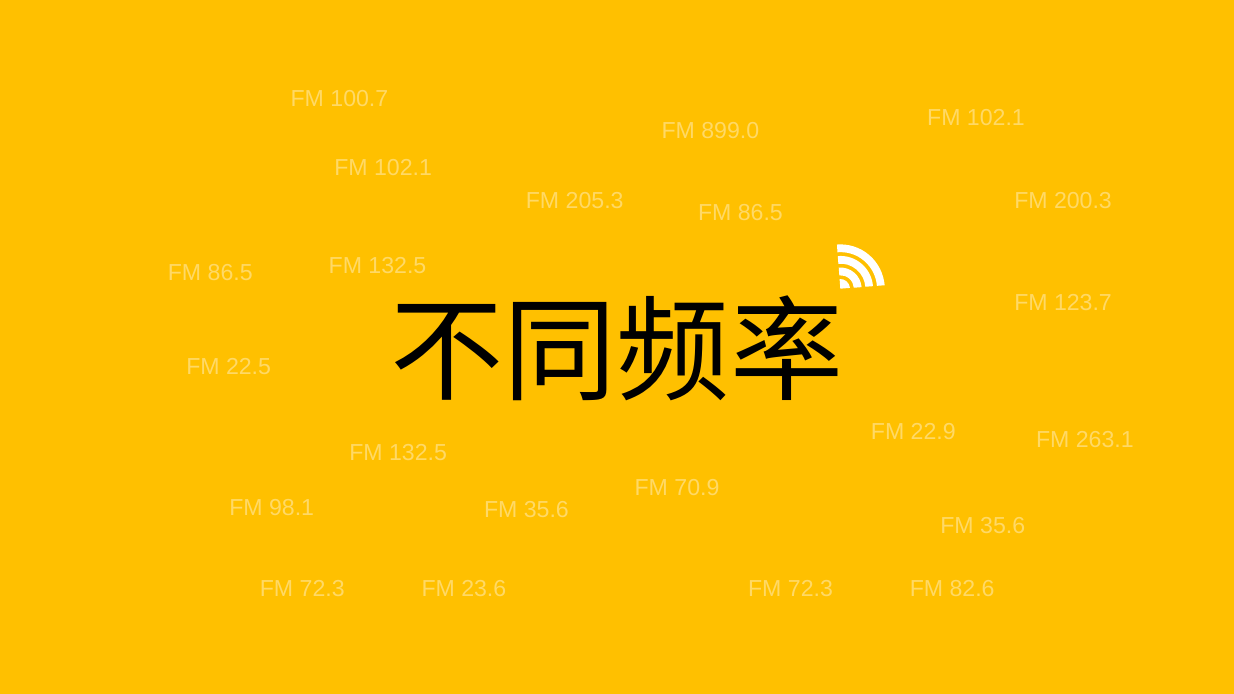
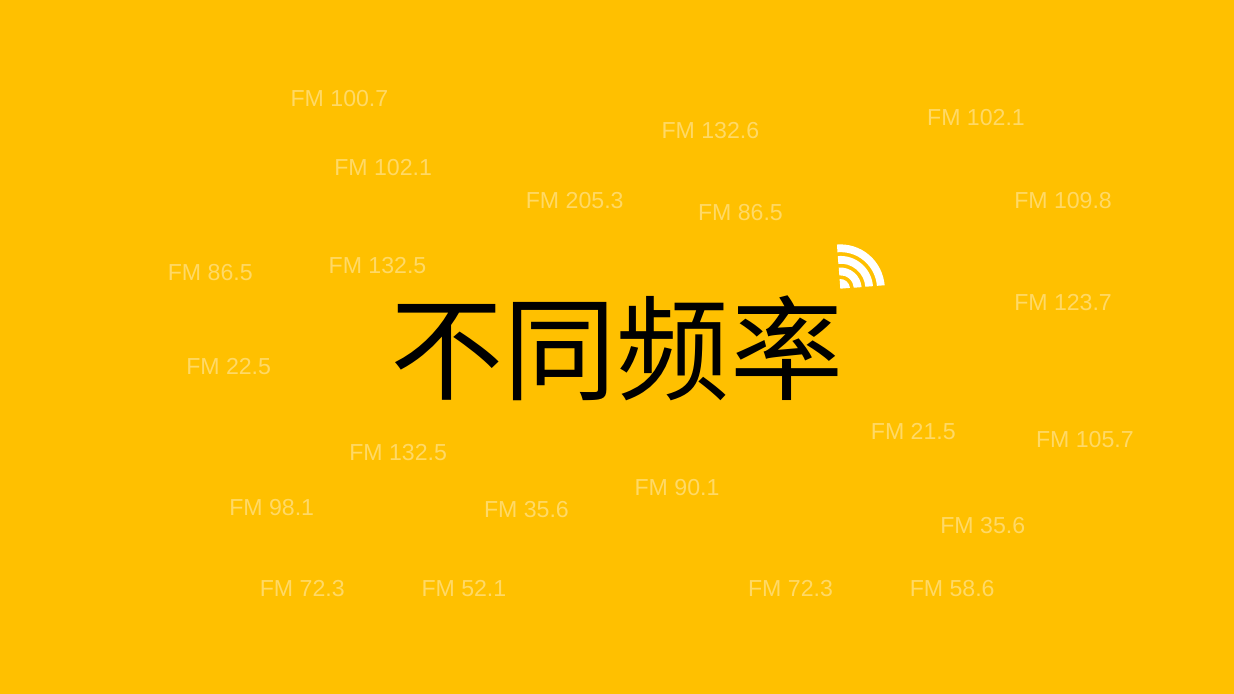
899.0: 899.0 -> 132.6 (730, 130)
200.3: 200.3 -> 109.8 (1083, 201)
22.9: 22.9 -> 21.5 (933, 432)
263.1: 263.1 -> 105.7 (1105, 440)
70.9: 70.9 -> 90.1 (697, 488)
23.6: 23.6 -> 52.1 (484, 589)
82.6: 82.6 -> 58.6 (972, 589)
